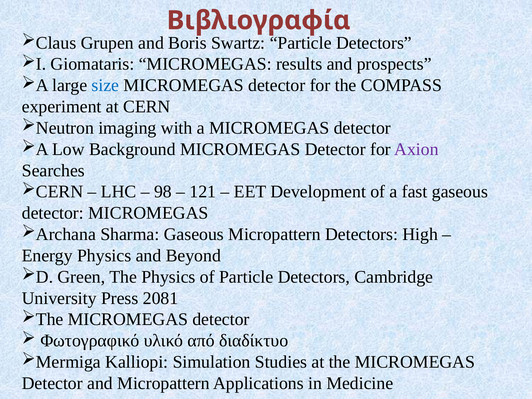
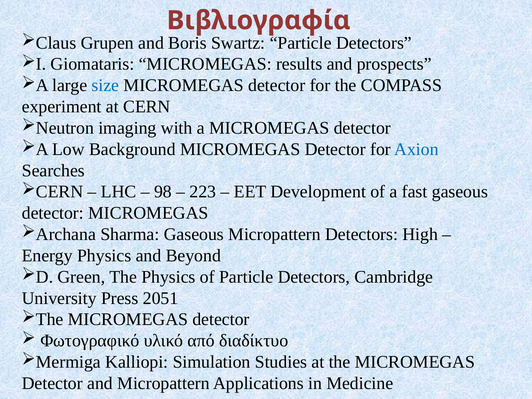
Axion colour: purple -> blue (416, 149)
121: 121 -> 223 (203, 192)
2081: 2081 -> 2051 (161, 298)
